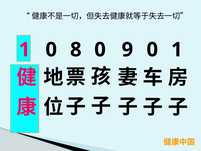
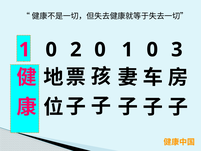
8: 8 -> 2 (76, 50)
0 9: 9 -> 1 (127, 50)
0 1: 1 -> 3 (177, 50)
